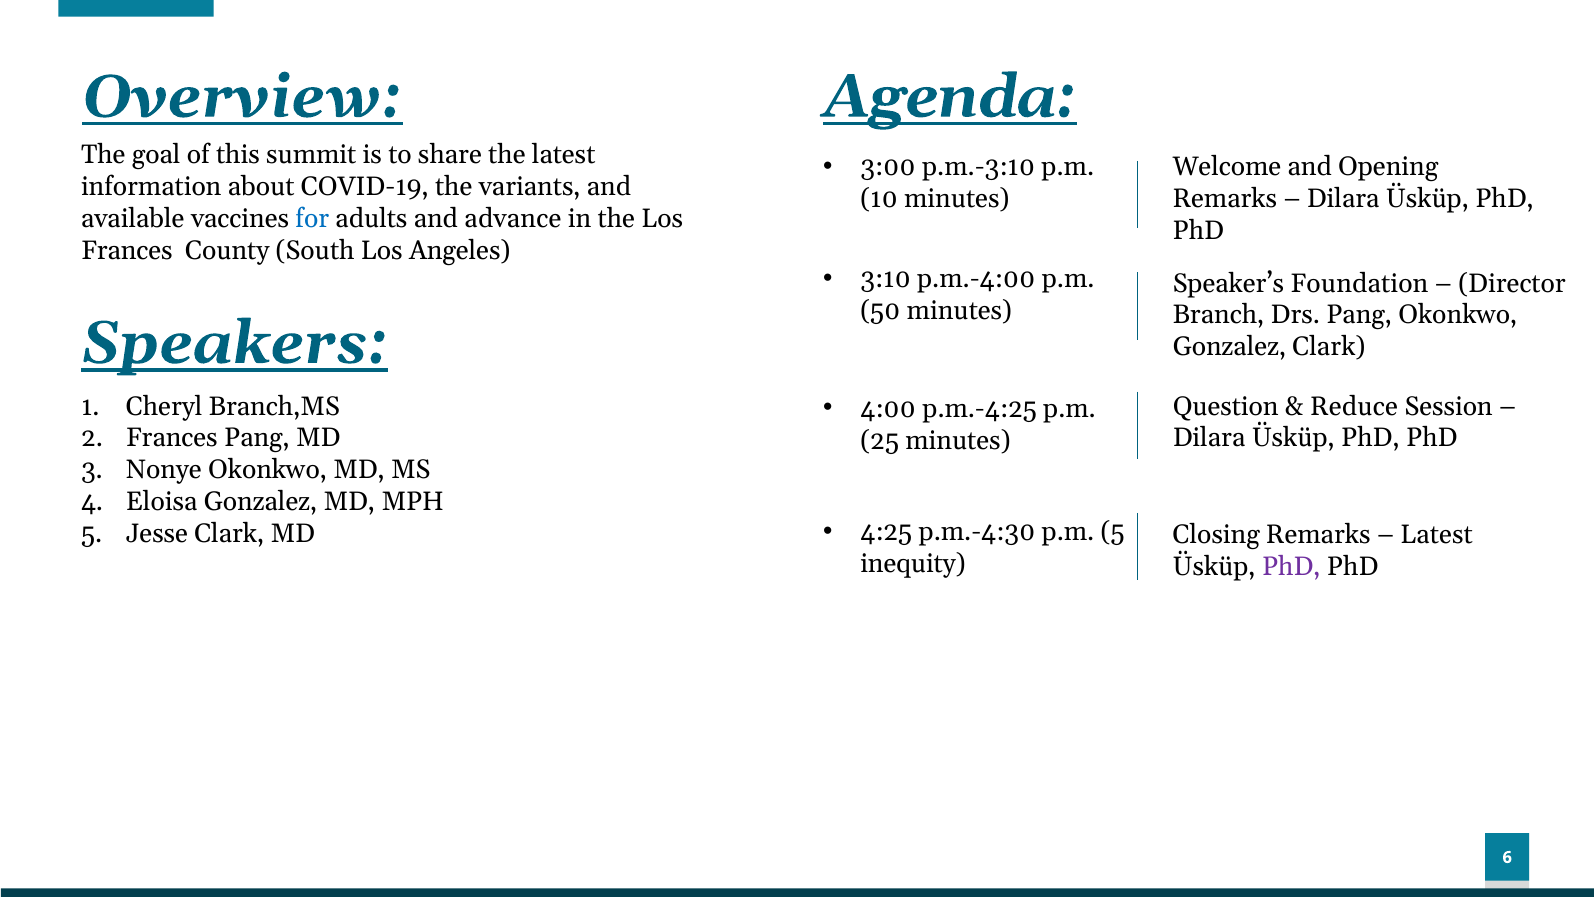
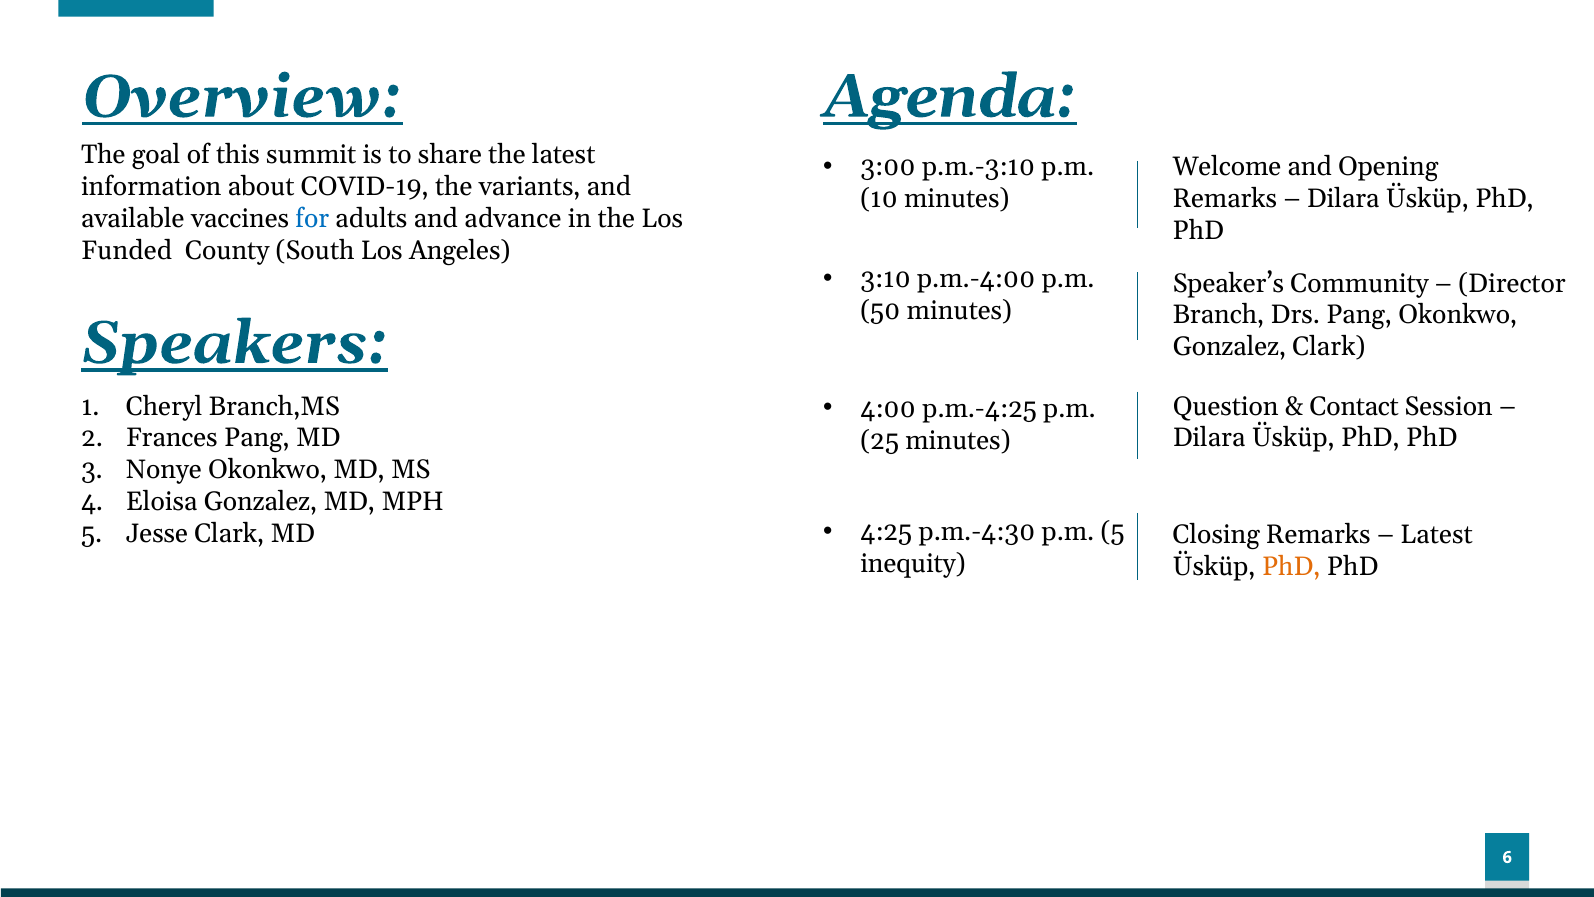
Frances: Frances -> Funded (127, 251)
Foundation: Foundation -> Community (1360, 283)
Reduce: Reduce -> Contact (1354, 406)
PhD colour: purple -> orange (1291, 566)
